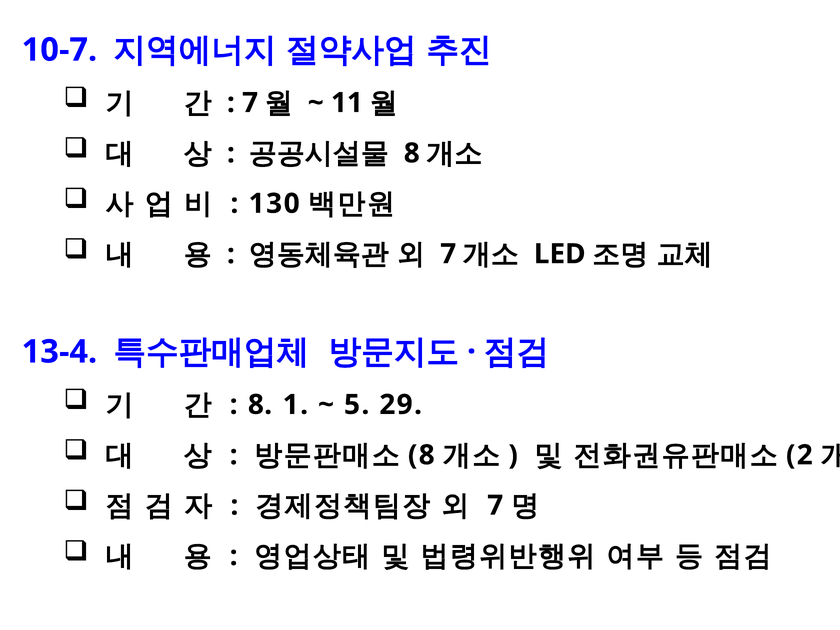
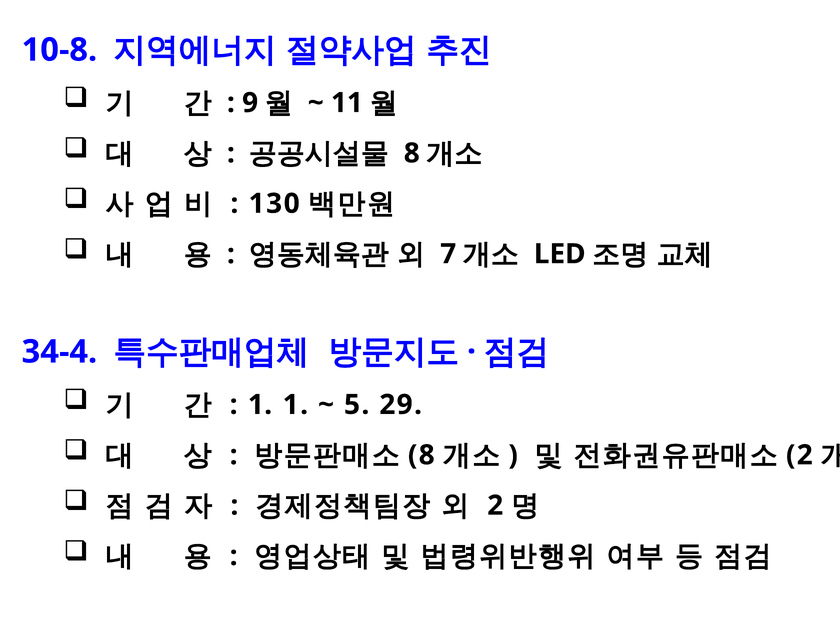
10-7: 10-7 -> 10-8 (59, 50)
7: 7 -> 9 (250, 103)
13-4: 13-4 -> 34-4 (59, 352)
8: 8 -> 1 (260, 405)
7: 7 -> 2 (495, 505)
